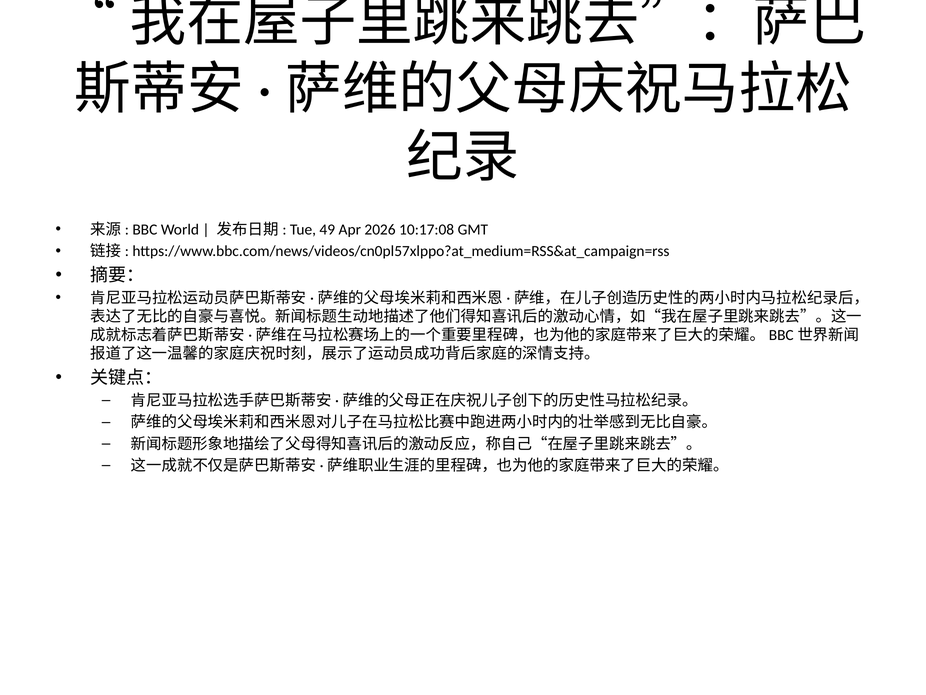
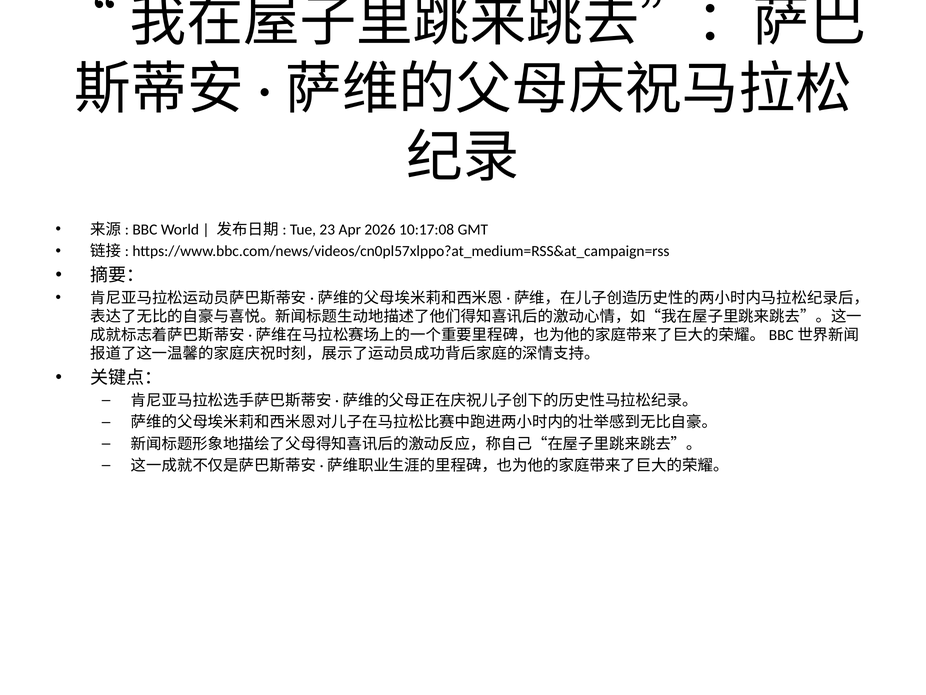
49: 49 -> 23 (327, 230)
